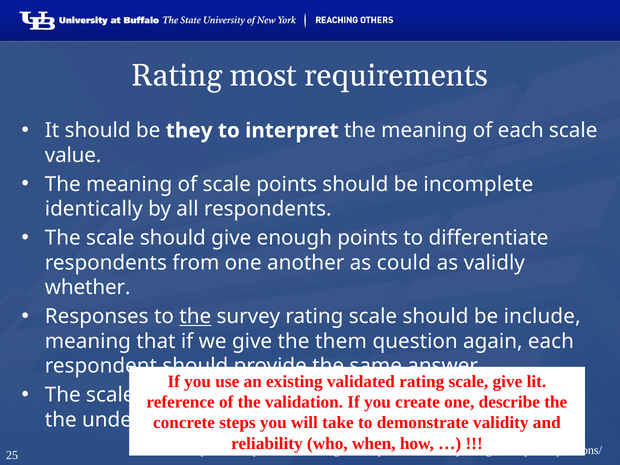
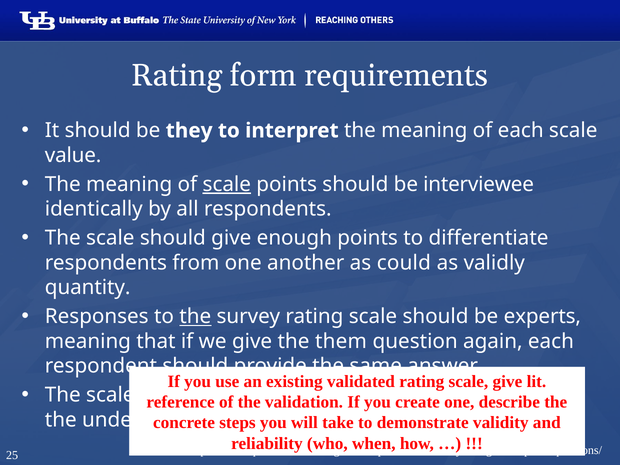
most: most -> form (263, 75)
scale underline: none -> present (227, 184)
incomplete: incomplete -> interviewee (479, 184)
whether: whether -> quantity (88, 288)
include: include -> experts (542, 317)
